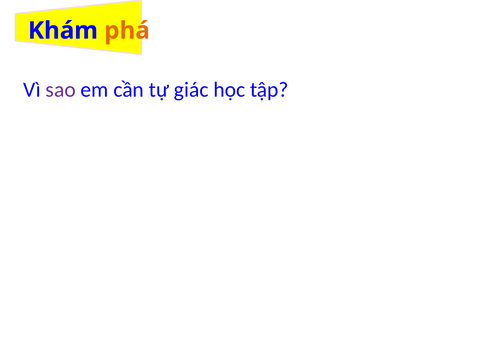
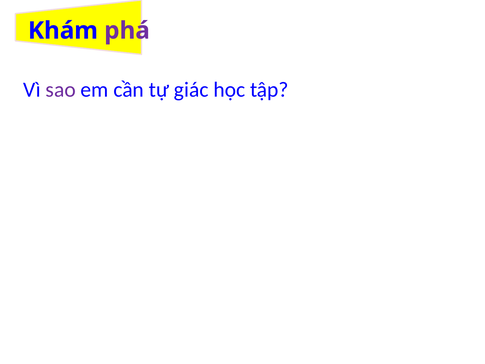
phá colour: orange -> purple (127, 31)
